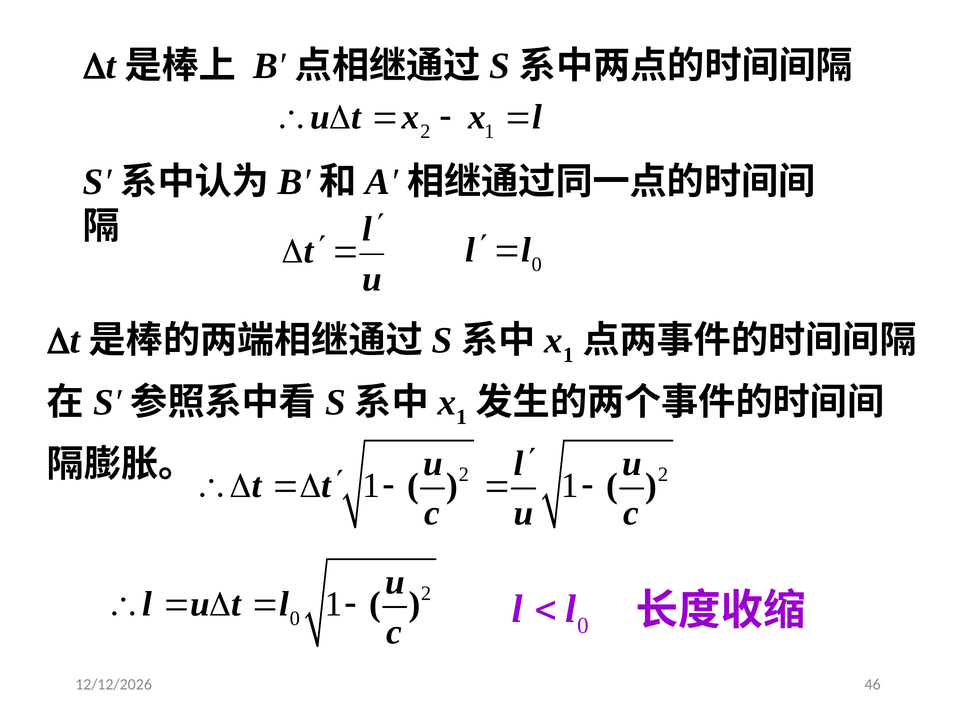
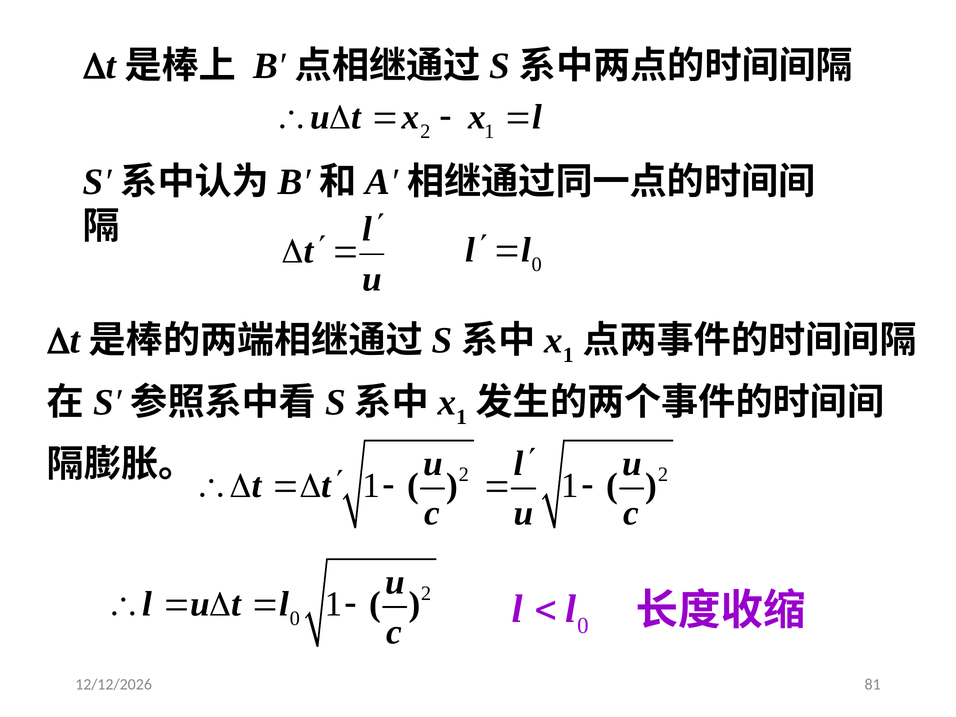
46: 46 -> 81 (873, 685)
